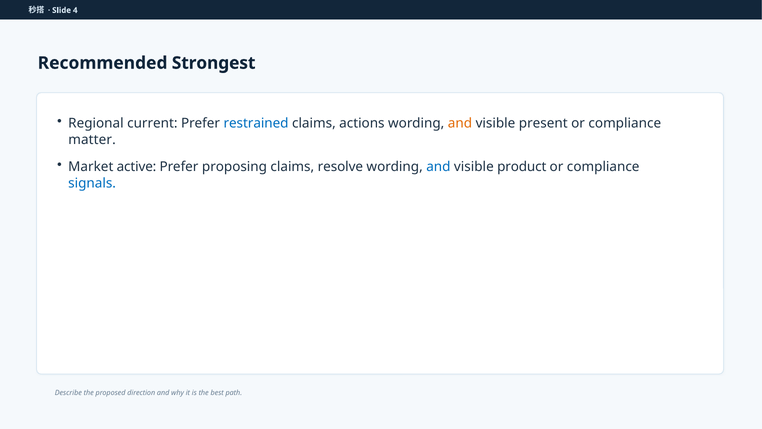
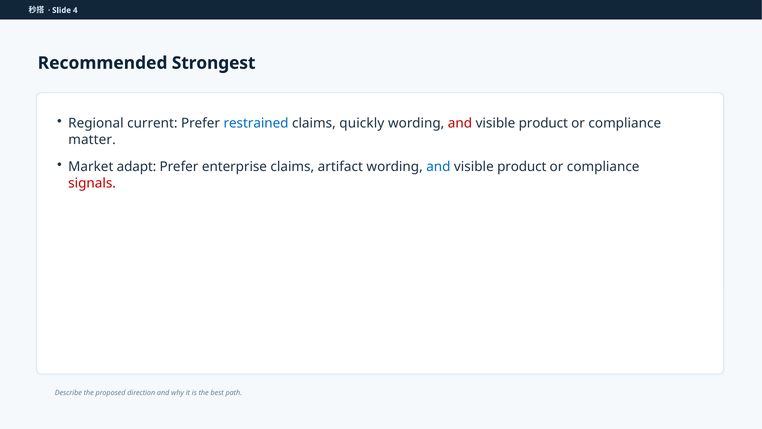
actions: actions -> quickly (362, 123)
and colour: orange -> red (460, 123)
present: present -> product (543, 123)
active: active -> adapt (137, 167)
proposing: proposing -> enterprise (234, 167)
resolve: resolve -> artifact (340, 167)
signals colour: blue -> red (92, 183)
